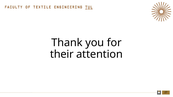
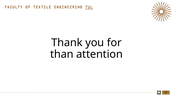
their: their -> than (62, 54)
